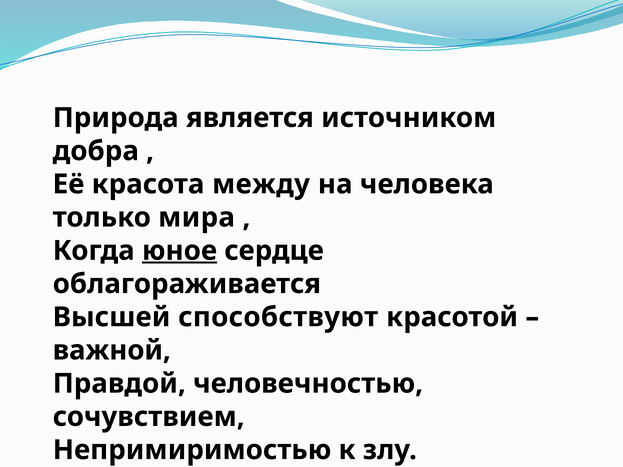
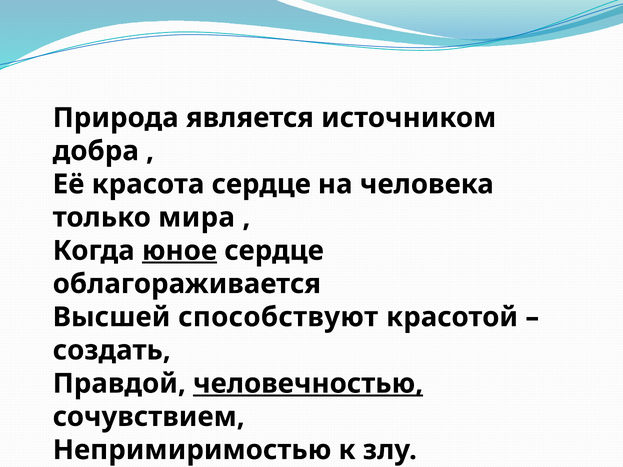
красота между: между -> сердце (261, 184)
важной: важной -> создать (112, 351)
человечностью underline: none -> present (308, 384)
